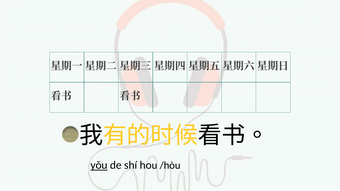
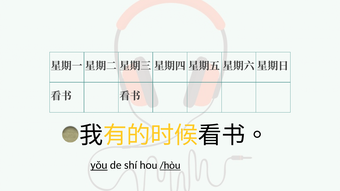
/hòu underline: none -> present (170, 166)
